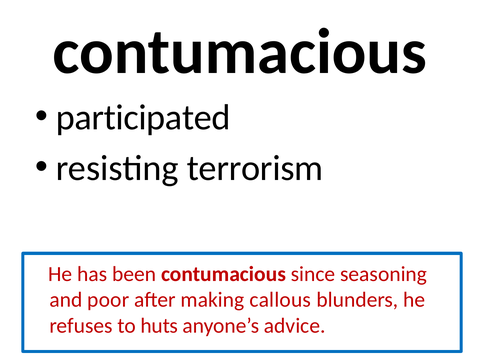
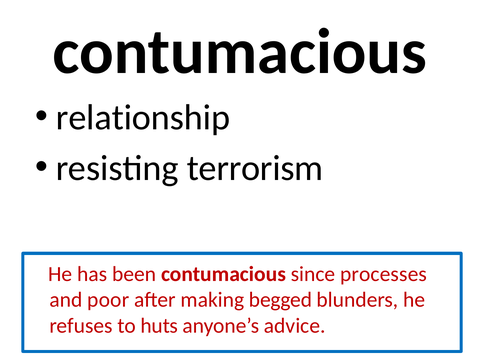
participated: participated -> relationship (143, 117)
seasoning: seasoning -> processes (384, 274)
callous: callous -> begged (280, 300)
